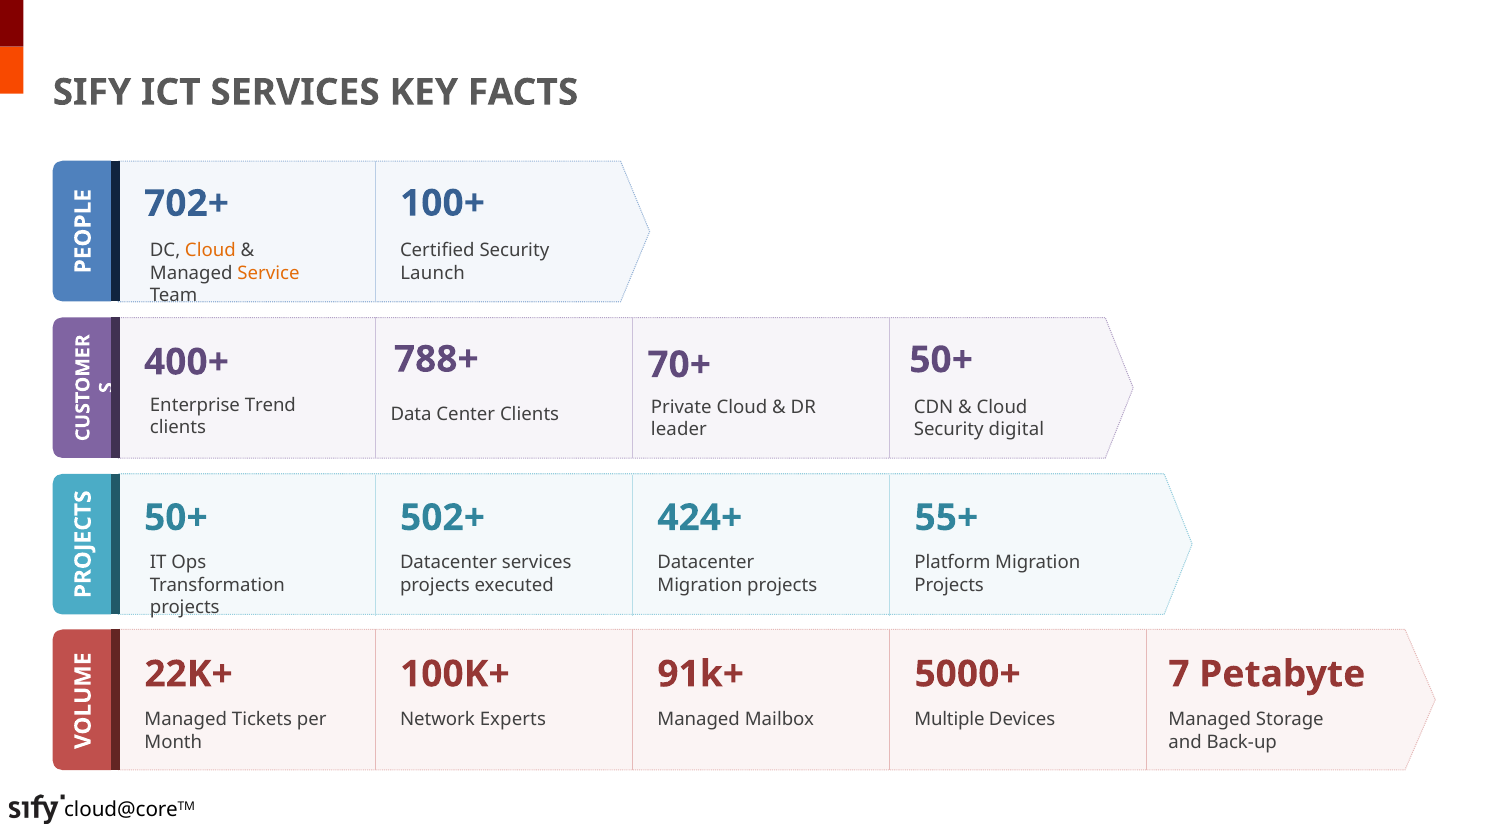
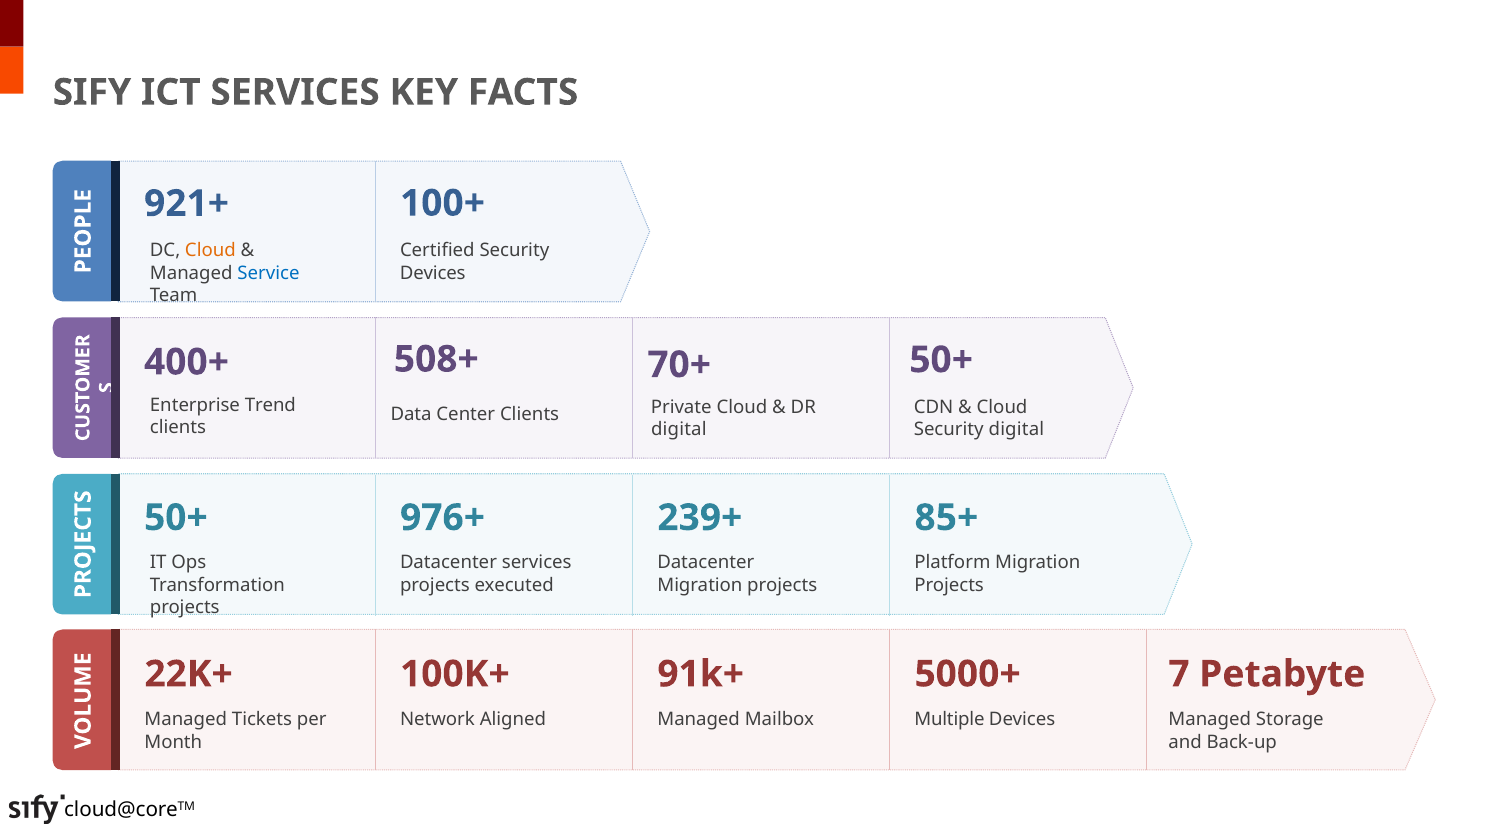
702+: 702+ -> 921+ (187, 204)
Service colour: orange -> blue (268, 273)
Launch: Launch -> Devices (433, 273)
788+: 788+ -> 508+ (436, 359)
leader: leader -> digital (679, 430)
502+: 502+ -> 976+ (442, 518)
424+: 424+ -> 239+ (700, 518)
55+: 55+ -> 85+ (946, 518)
Experts: Experts -> Aligned (513, 720)
